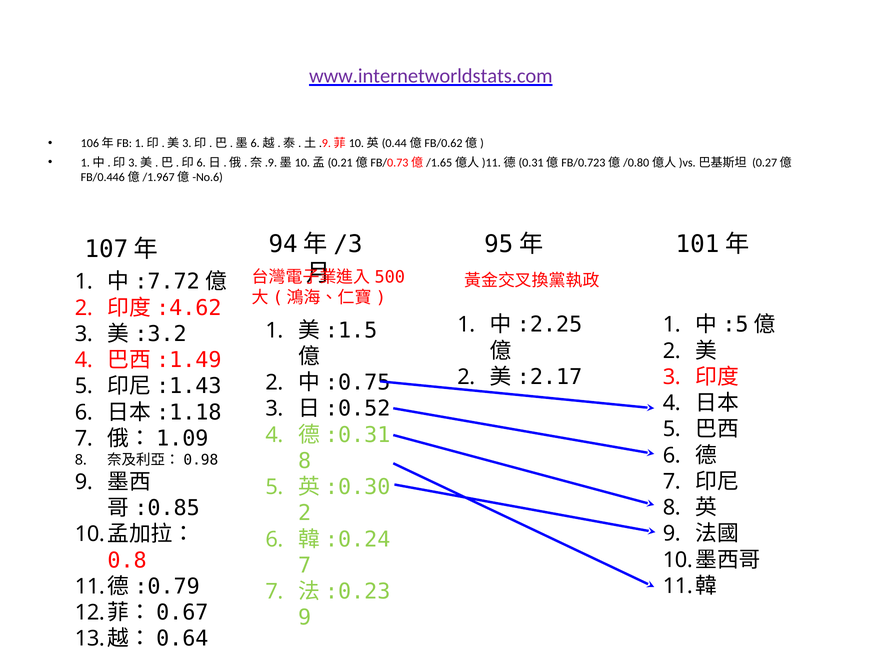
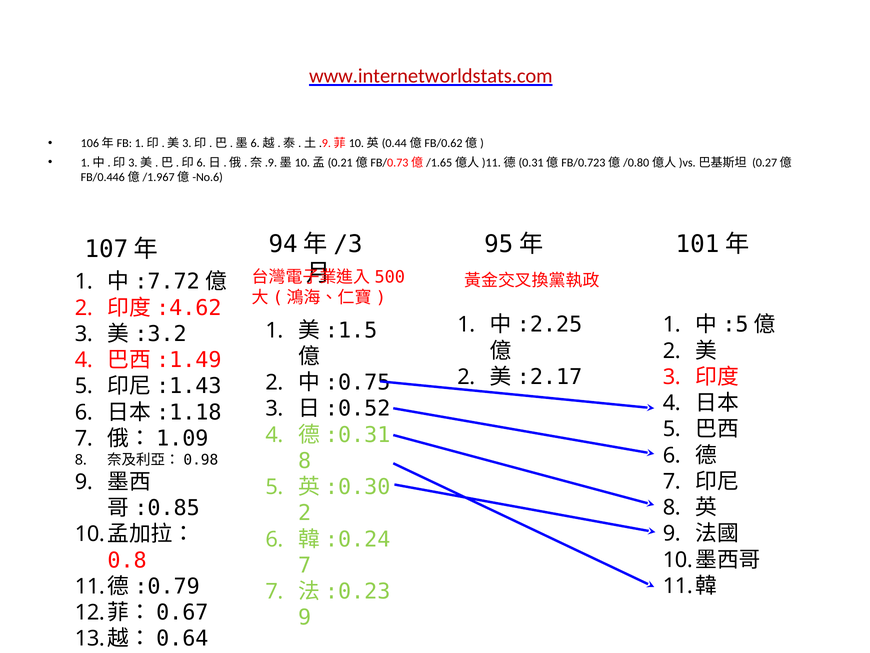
www.internetworldstats.com colour: purple -> red (431, 76)
